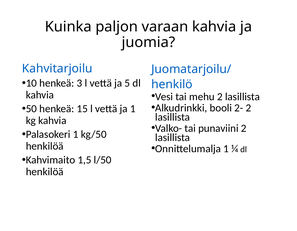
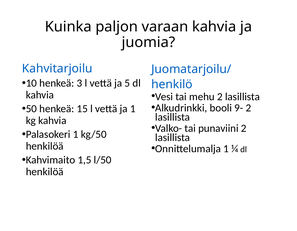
2-: 2- -> 9- (239, 108)
